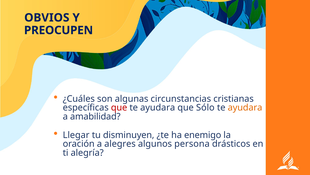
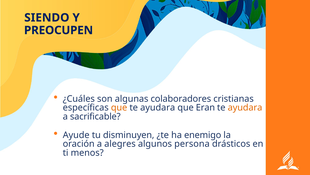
OBVIOS: OBVIOS -> SIENDO (47, 18)
circunstancias: circunstancias -> colaboradores (181, 99)
que colour: red -> orange (119, 107)
Sólo: Sólo -> Eran (205, 107)
amabilidad: amabilidad -> sacrificable (95, 116)
Llegar: Llegar -> Ayude (76, 135)
alegría: alegría -> menos (87, 152)
